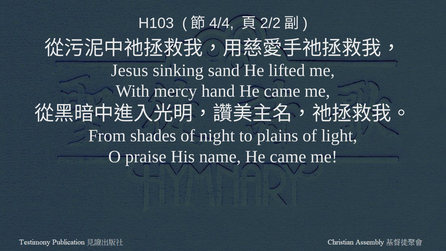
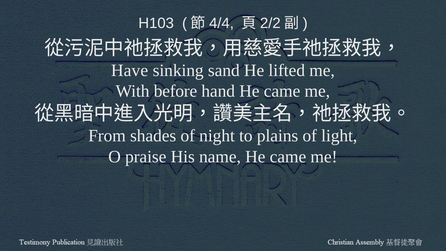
Jesus: Jesus -> Have (130, 70)
mercy: mercy -> before (175, 91)
